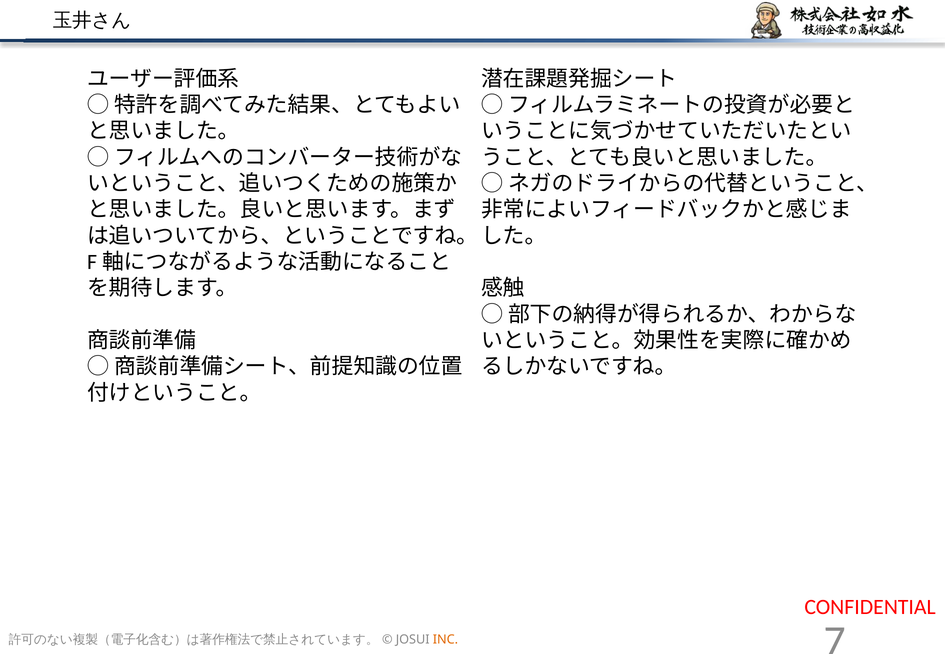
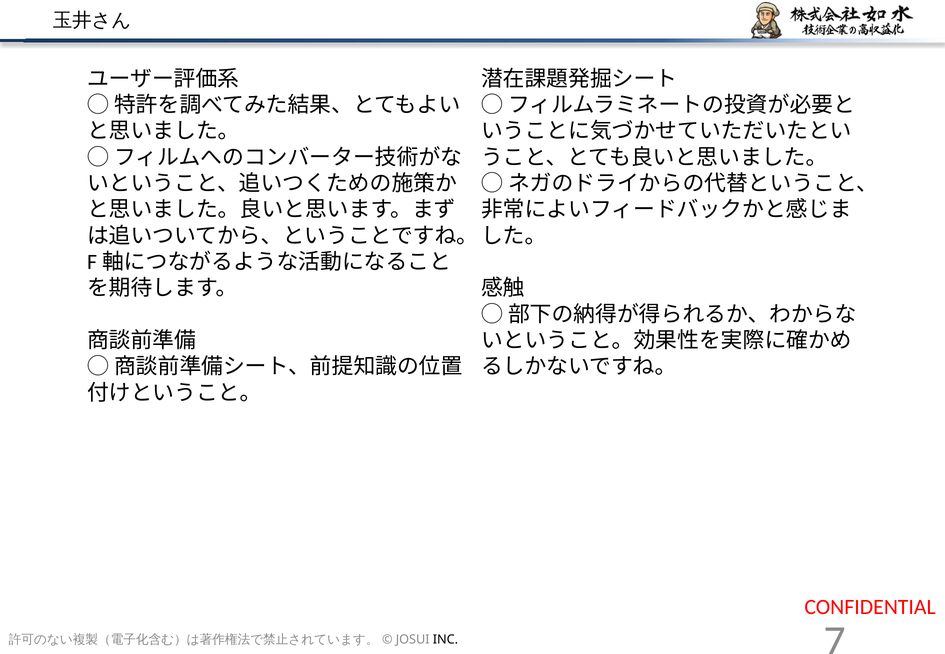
INC colour: orange -> black (445, 640)
